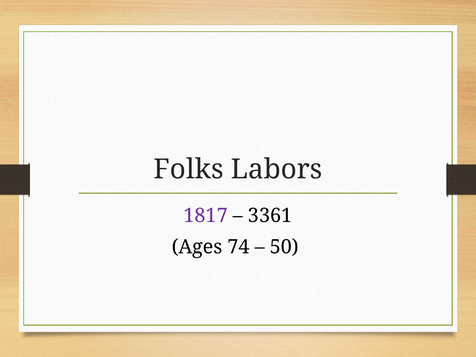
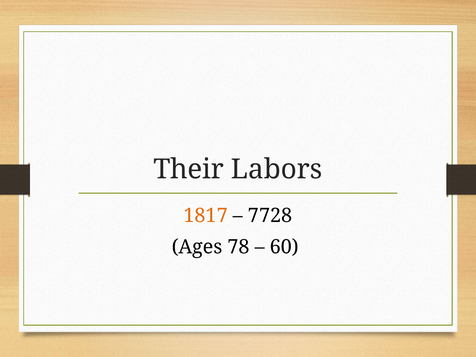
Folks: Folks -> Their (189, 169)
1817 colour: purple -> orange (206, 216)
3361: 3361 -> 7728 (270, 216)
74: 74 -> 78 (239, 247)
50: 50 -> 60 (284, 247)
